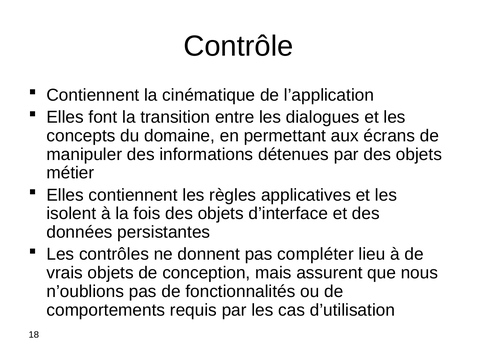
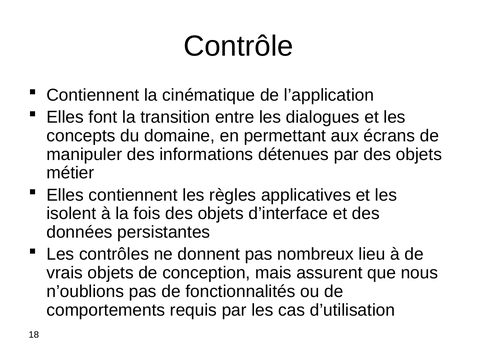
compléter: compléter -> nombreux (316, 254)
